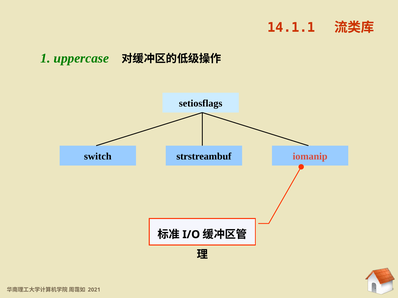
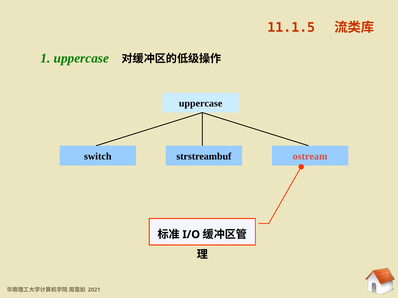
14.1.1: 14.1.1 -> 11.1.5 (291, 27)
setiosflags: setiosflags -> uppercase (201, 104)
iomanip: iomanip -> ostream (310, 157)
